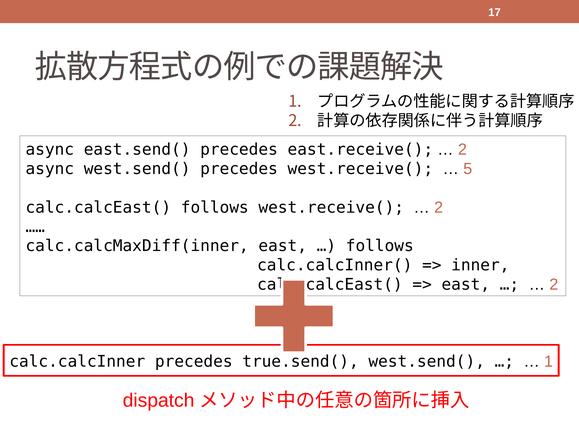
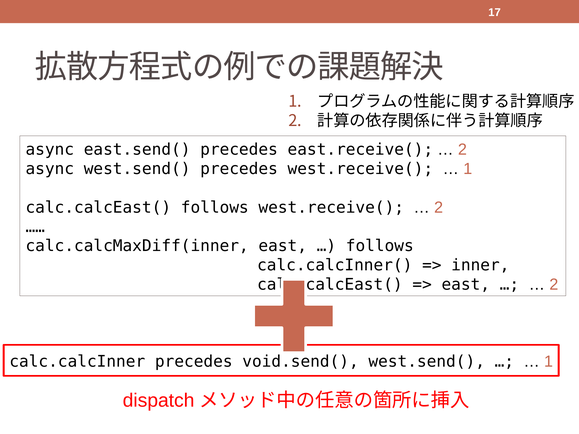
5: 5 -> 1 (468, 169)
true.send(: true.send( -> void.send( (300, 362)
